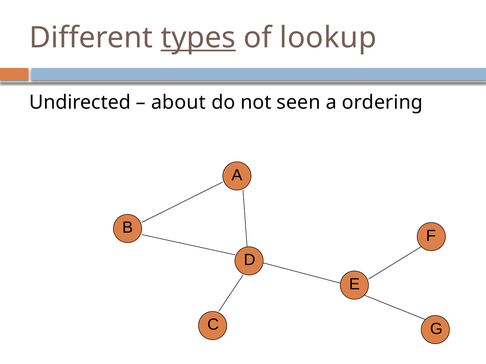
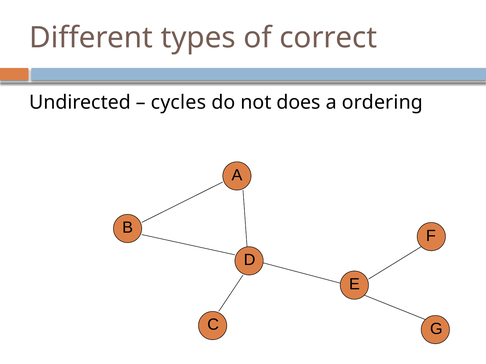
types underline: present -> none (198, 38)
lookup: lookup -> correct (328, 38)
about: about -> cycles (178, 103)
seen: seen -> does (299, 103)
